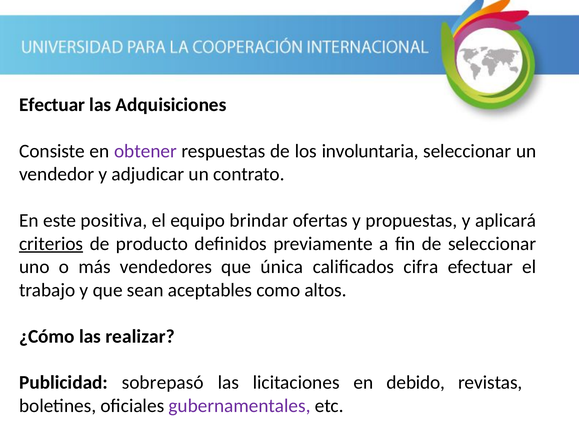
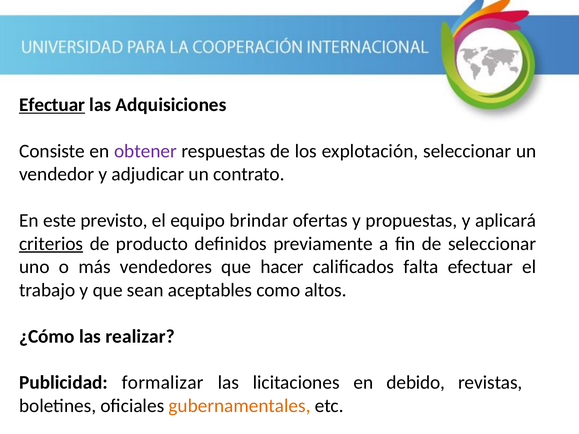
Efectuar underline: none -> present (52, 105)
involuntaria: involuntaria -> explotación (370, 151)
positiva: positiva -> previsto (114, 221)
única: única -> hacer (282, 267)
cifra: cifra -> falta (421, 267)
sobrepasó: sobrepasó -> formalizar (163, 383)
gubernamentales colour: purple -> orange (240, 406)
